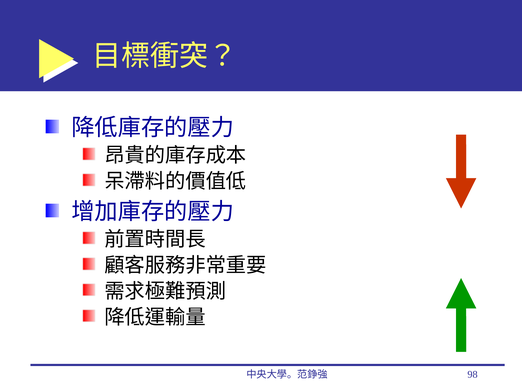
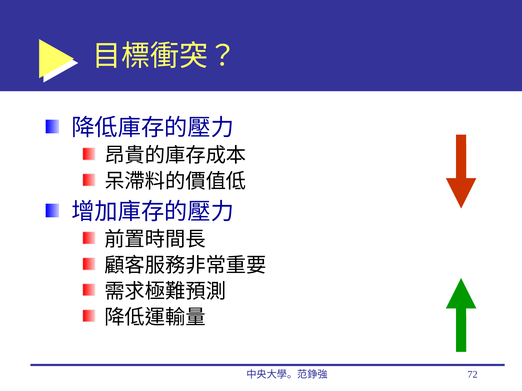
98: 98 -> 72 (473, 375)
